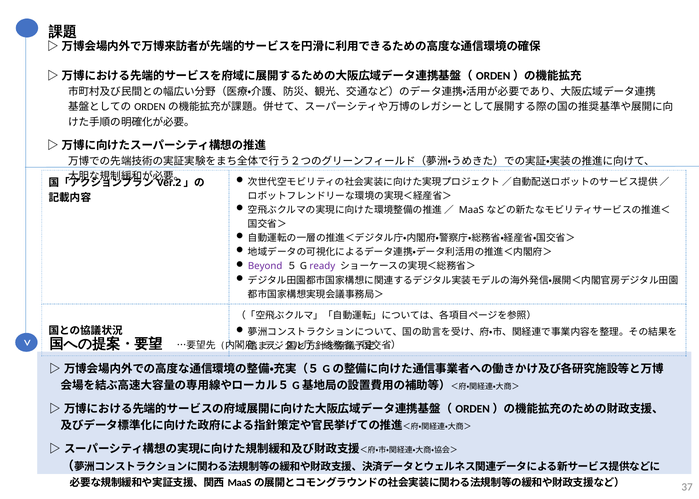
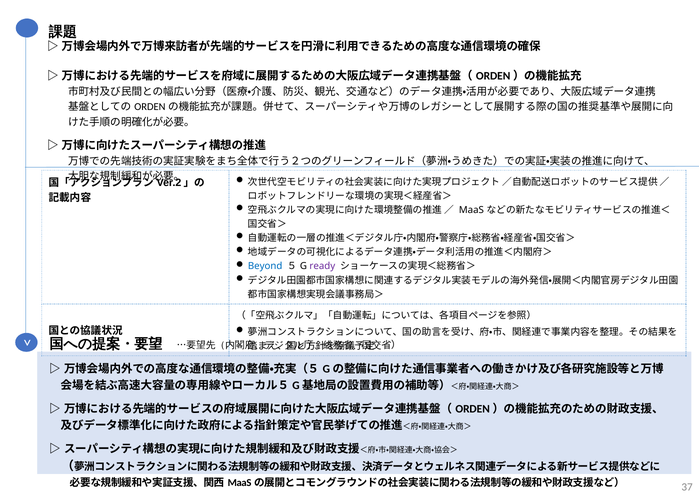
Beyond colour: purple -> blue (265, 266)
